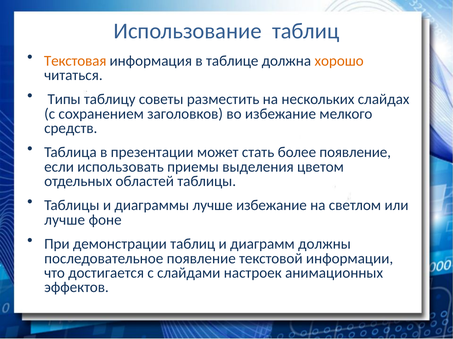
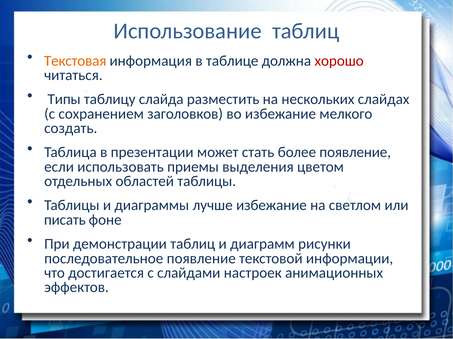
хорошо colour: orange -> red (339, 61)
советы: советы -> слайда (161, 100)
средств: средств -> создать (71, 129)
лучше: лучше -> писать (65, 220)
должны: должны -> рисунки (324, 244)
